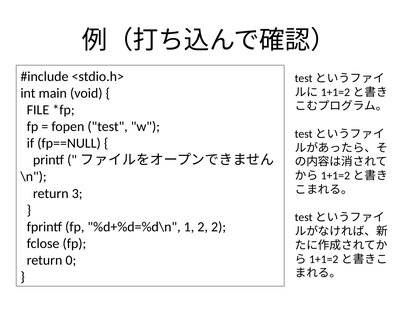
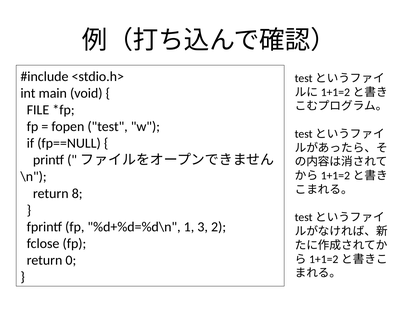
3: 3 -> 8 (77, 194)
1 2: 2 -> 3 (203, 227)
